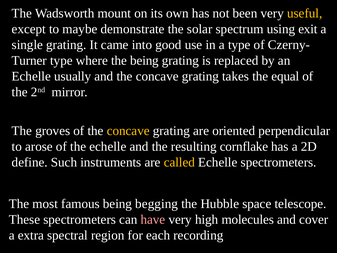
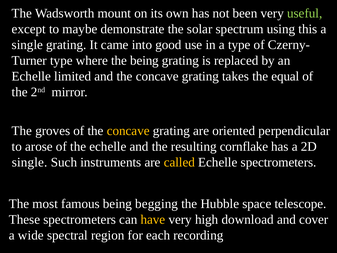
useful colour: yellow -> light green (305, 13)
exit: exit -> this (308, 29)
usually: usually -> limited (73, 76)
define: define -> single (30, 162)
have colour: pink -> yellow (153, 219)
molecules: molecules -> download (248, 219)
extra: extra -> wide (31, 235)
